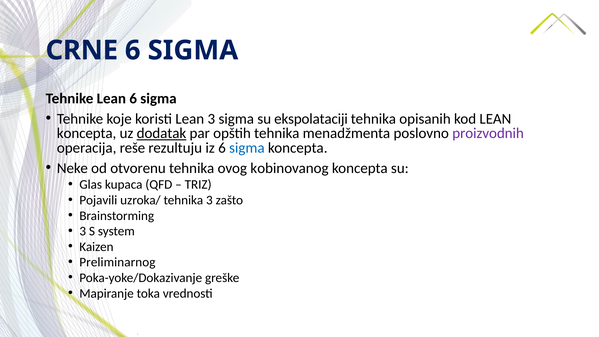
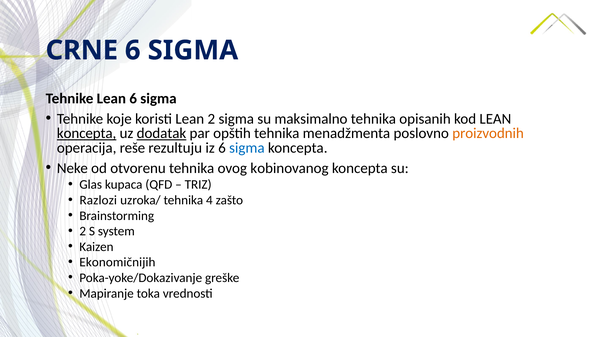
Lean 3: 3 -> 2 (211, 119)
ekspolataciji: ekspolataciji -> maksimalno (311, 119)
koncepta underline: none -> present (87, 133)
proizvodnih colour: purple -> orange (488, 133)
Pojavili: Pojavili -> Razlozi (98, 200)
tehnika 3: 3 -> 4 (209, 200)
3: 3 -> 2 (83, 231)
Preliminarnog: Preliminarnog -> Ekonomičnijih (117, 262)
